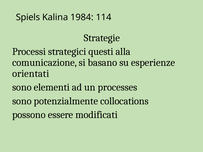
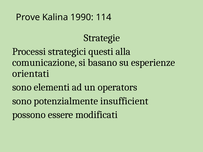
Spiels: Spiels -> Prove (28, 17)
1984: 1984 -> 1990 (82, 17)
processes: processes -> operators (117, 87)
collocations: collocations -> insufficient (124, 101)
